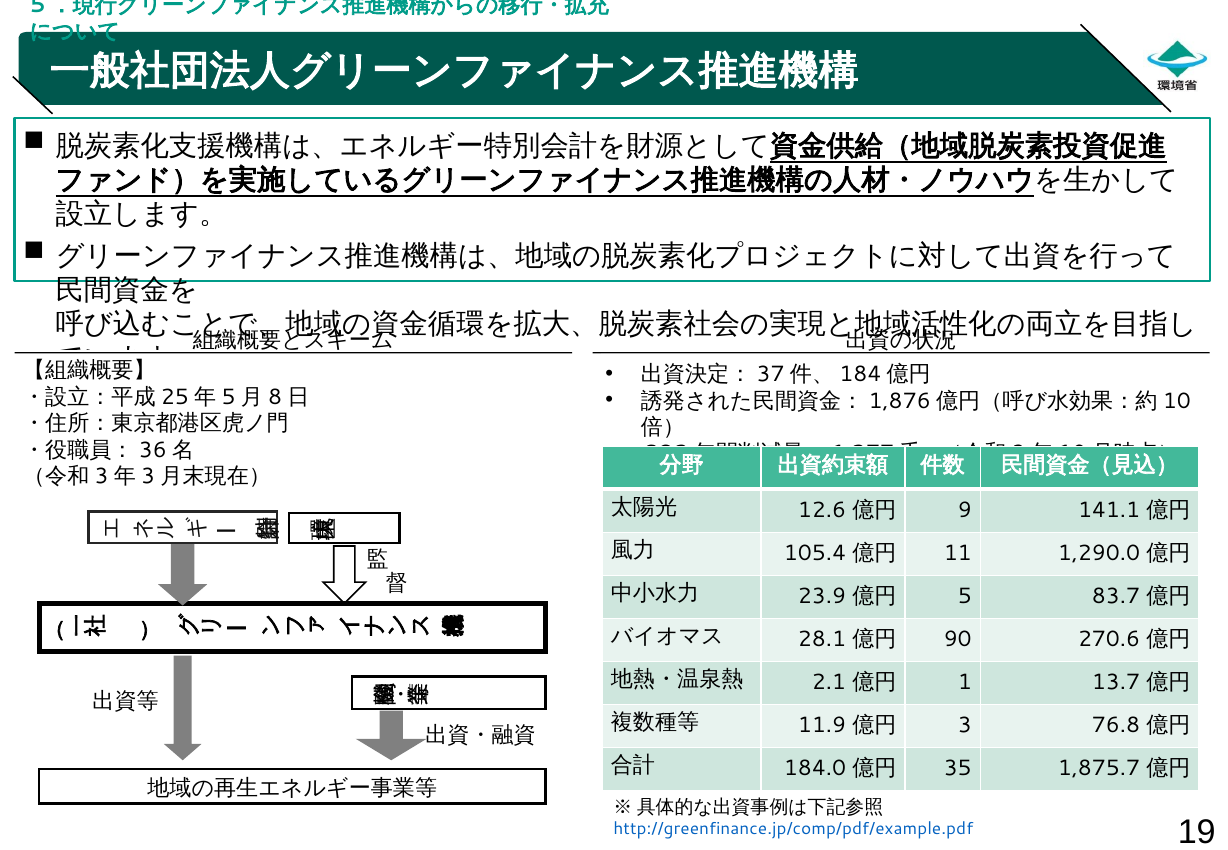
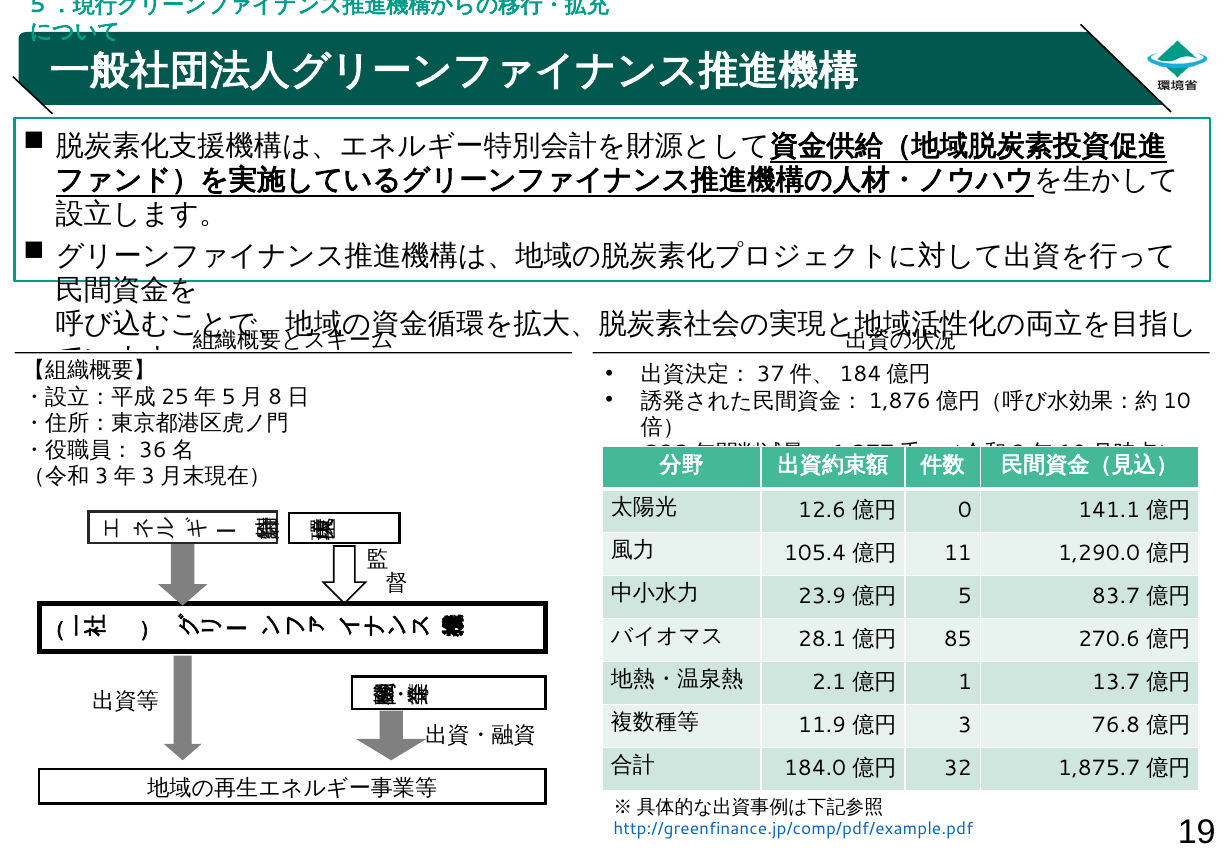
9: 9 -> 0 (965, 511)
90: 90 -> 85 (958, 640)
35: 35 -> 32 (958, 769)
